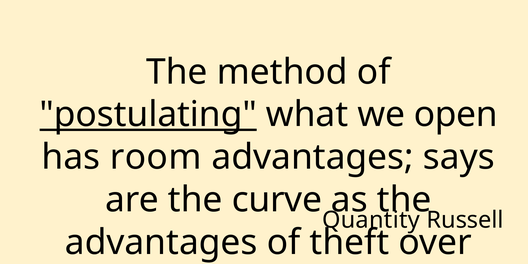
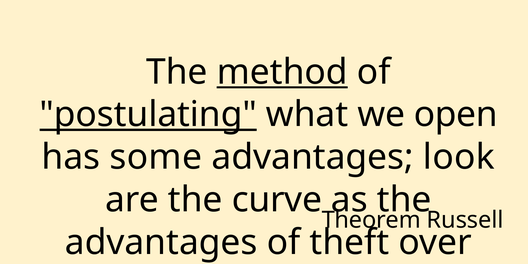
method underline: none -> present (282, 72)
room: room -> some (156, 157)
says: says -> look (459, 157)
Quantity: Quantity -> Theorem (371, 220)
